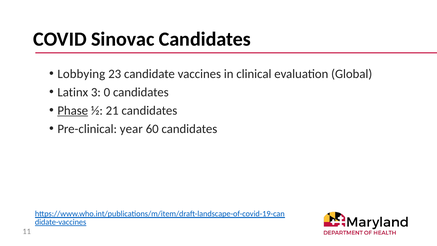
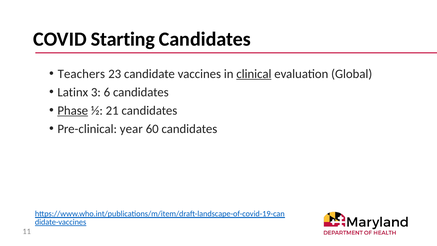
Sinovac: Sinovac -> Starting (123, 39)
Lobbying: Lobbying -> Teachers (81, 74)
clinical underline: none -> present (254, 74)
0: 0 -> 6 (107, 92)
